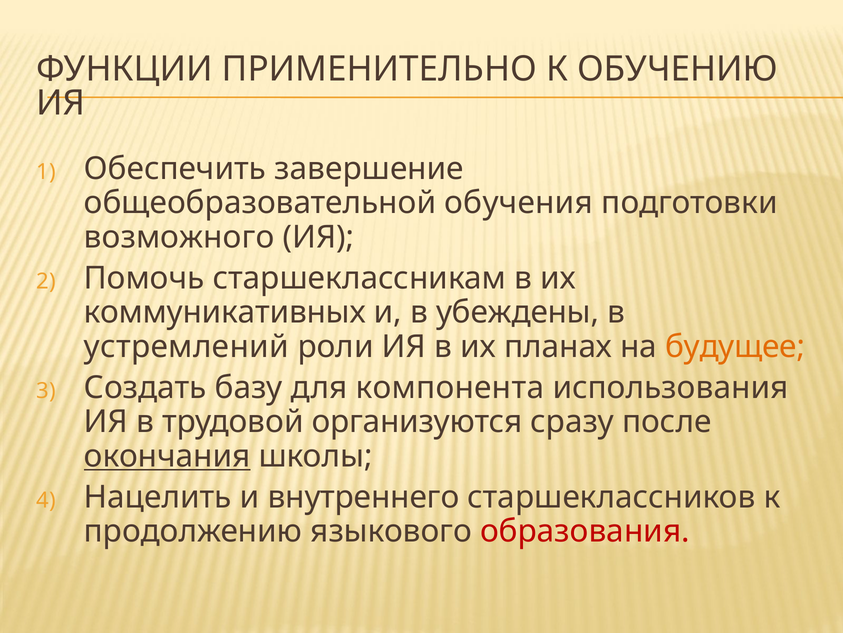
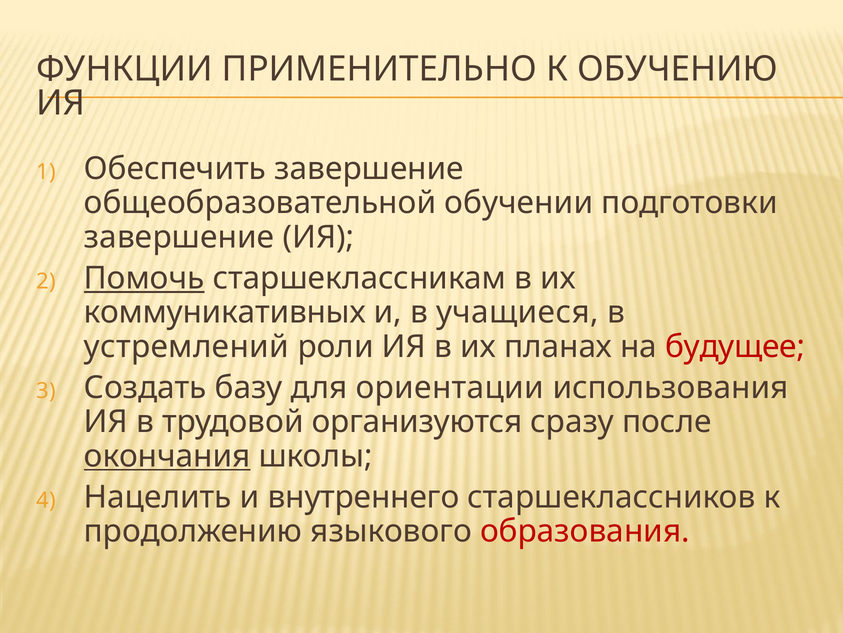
обучения: обучения -> обучении (519, 203)
возможного: возможного -> завершение (179, 237)
Помочь underline: none -> present (144, 278)
убеждены: убеждены -> учащиеся (517, 312)
будущее colour: orange -> red (735, 346)
компонента: компонента -> ориентации (450, 387)
